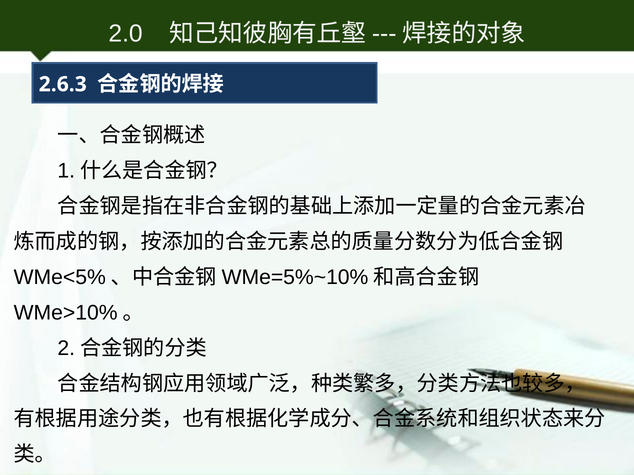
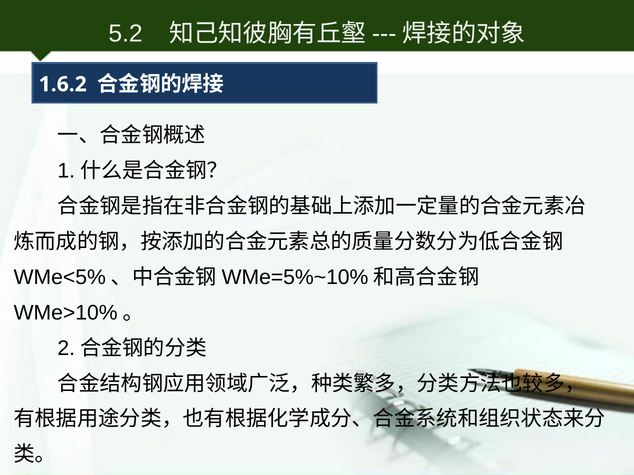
2.0: 2.0 -> 5.2 (126, 34)
2.6.3: 2.6.3 -> 1.6.2 (63, 84)
